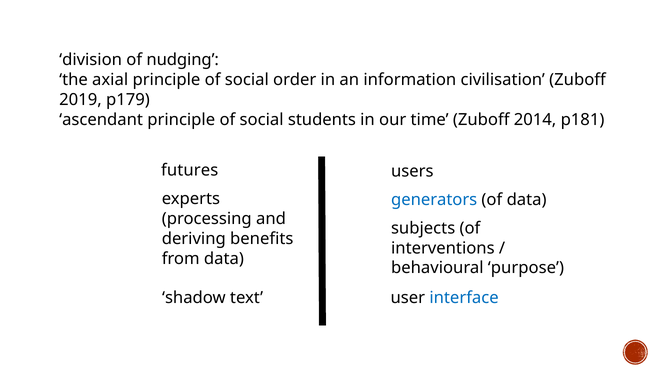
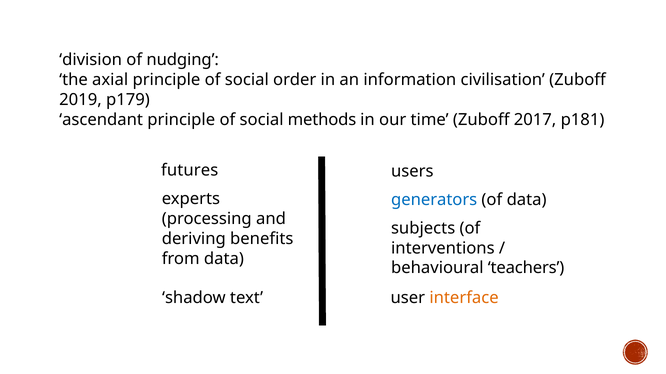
students: students -> methods (322, 120)
2014: 2014 -> 2017 (535, 120)
purpose: purpose -> teachers (526, 268)
interface colour: blue -> orange (464, 298)
